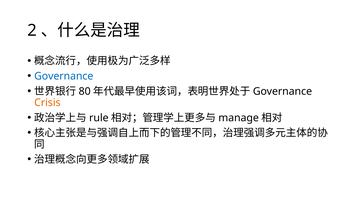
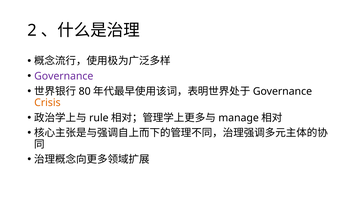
Governance colour: blue -> purple (64, 76)
